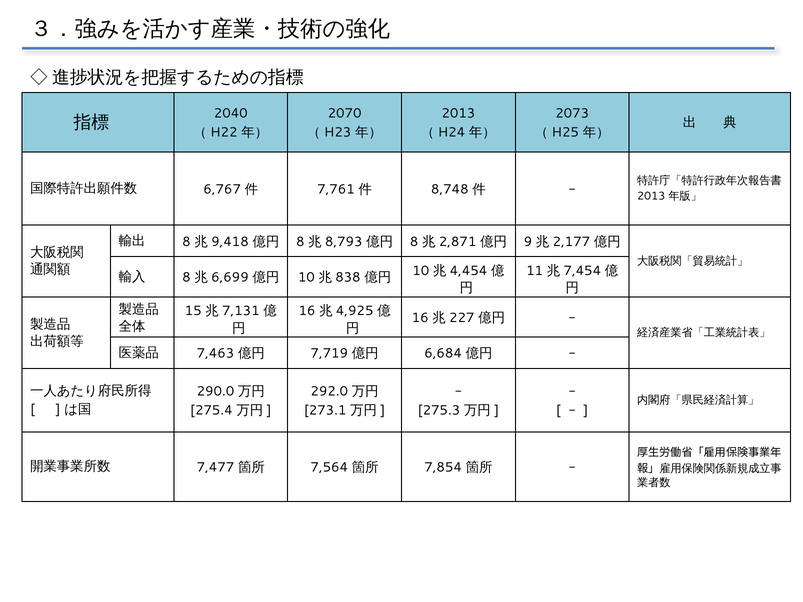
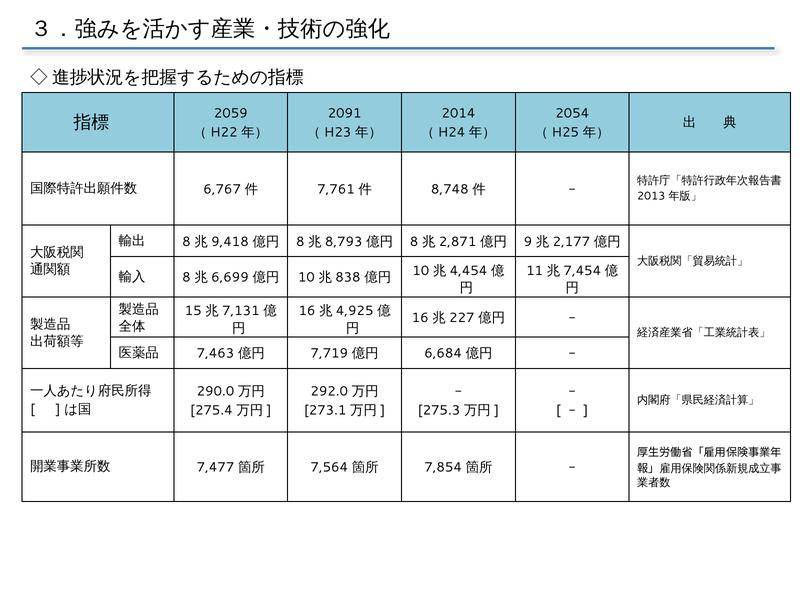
2040: 2040 -> 2059 (231, 113)
2070: 2070 -> 2091 (345, 113)
2013: 2013 -> 2014 (458, 113)
2073: 2073 -> 2054 (572, 113)
